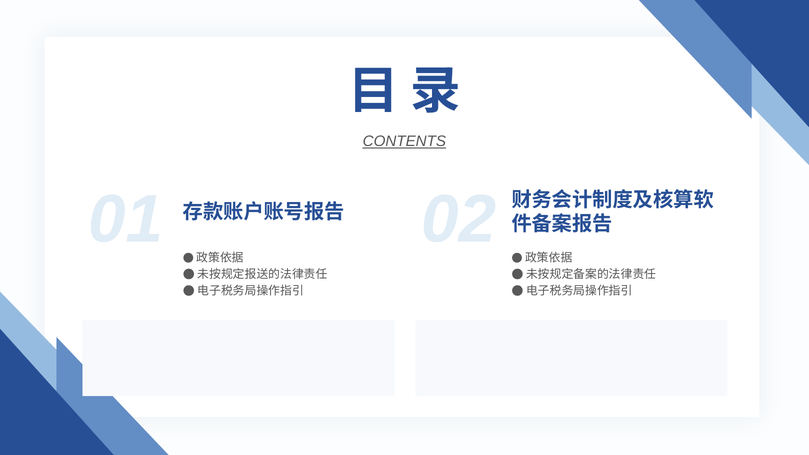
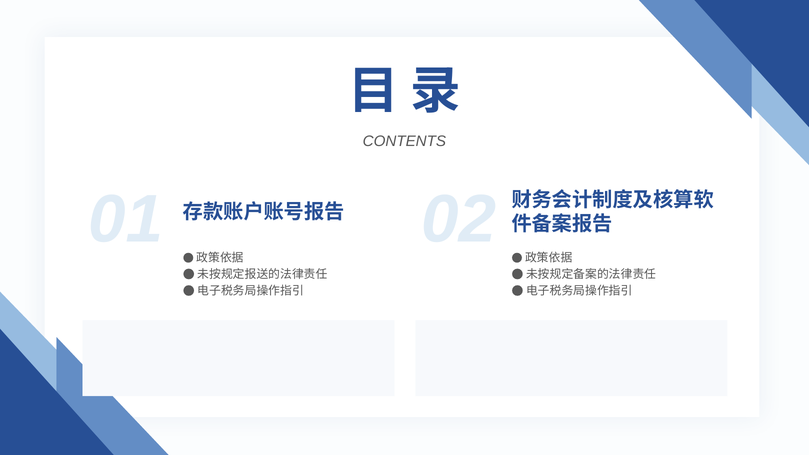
CONTENTS underline: present -> none (404, 141)
